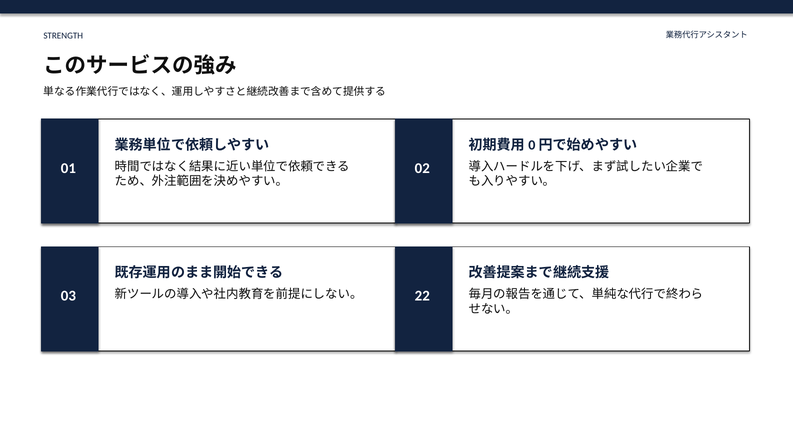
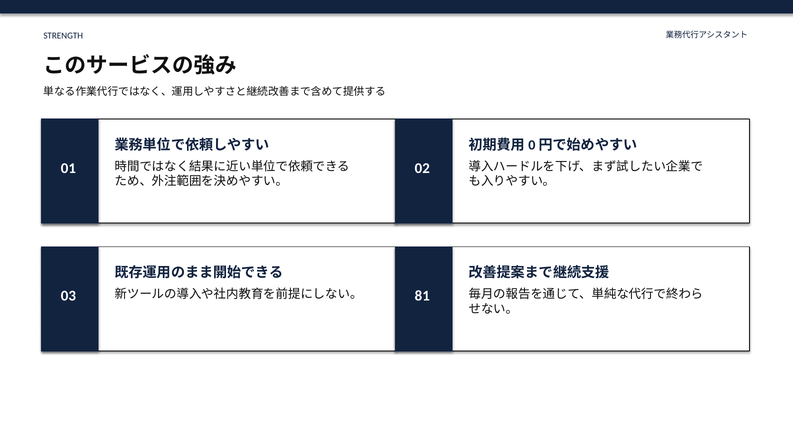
22: 22 -> 81 (422, 296)
